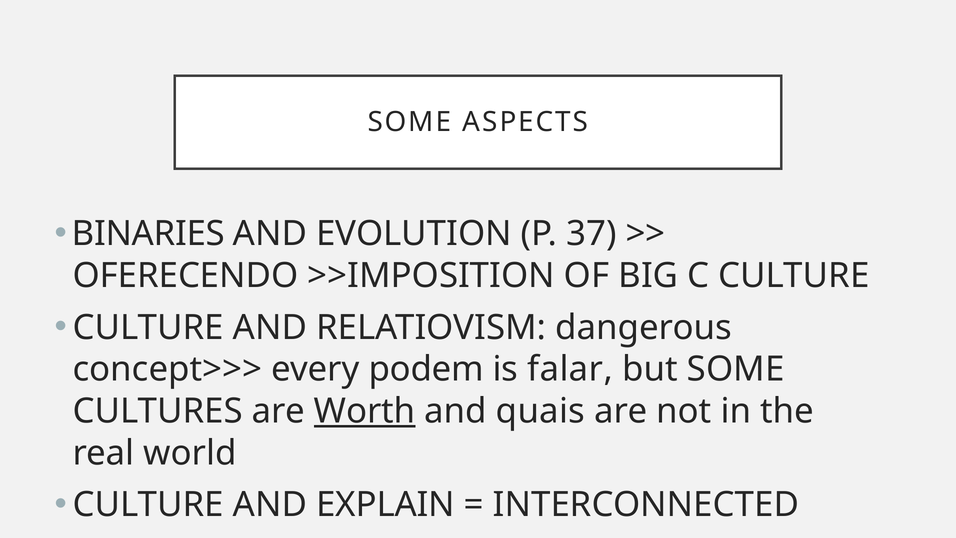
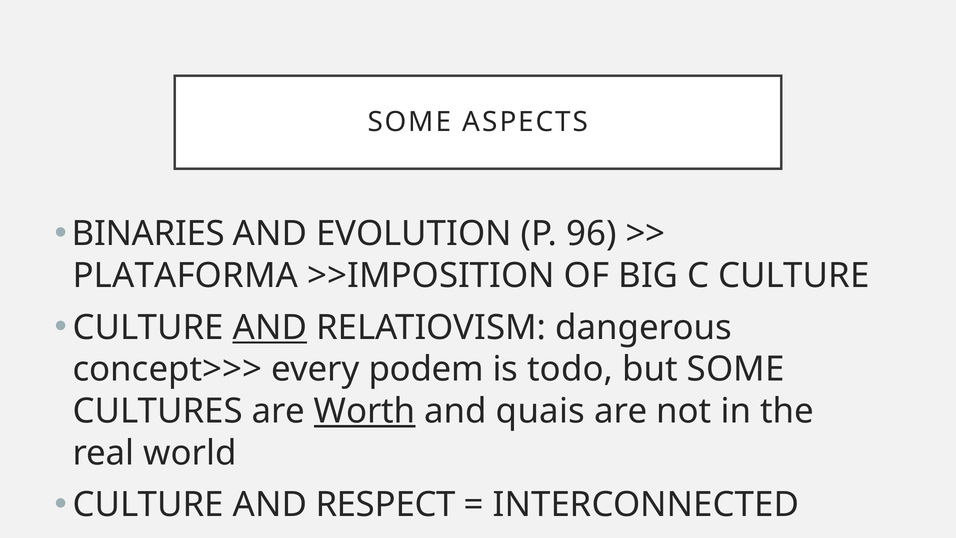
37: 37 -> 96 (591, 234)
OFERECENDO: OFERECENDO -> PLATAFORMA (185, 276)
AND underline: none -> present (270, 327)
falar: falar -> todo (570, 369)
EXPLAIN: EXPLAIN -> RESPECT (386, 505)
